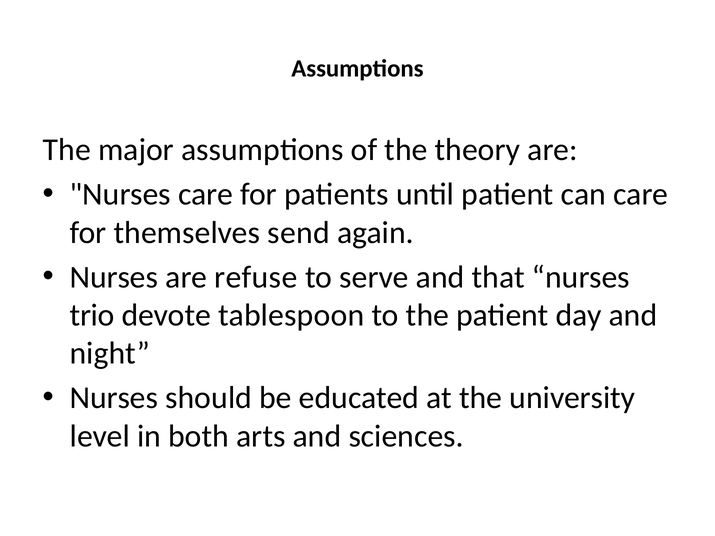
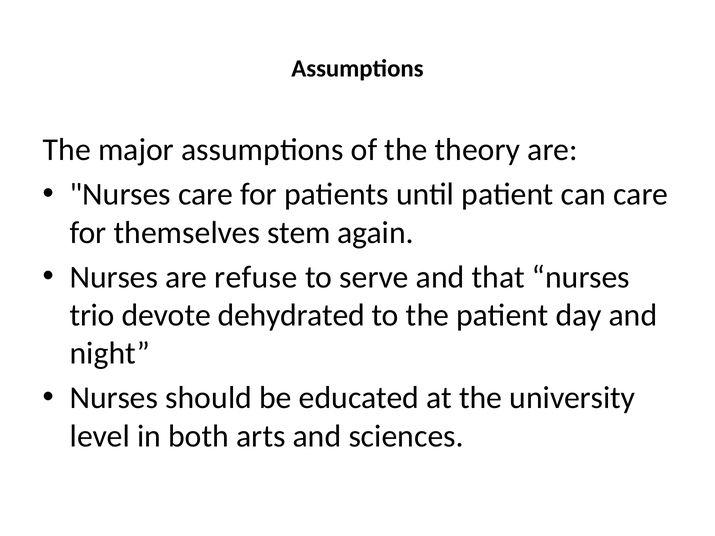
send: send -> stem (299, 233)
tablespoon: tablespoon -> dehydrated (291, 315)
